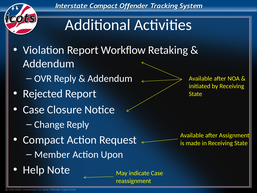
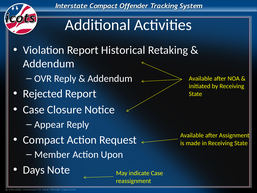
Workflow: Workflow -> Historical (123, 50)
Change: Change -> Appear (49, 124)
Help: Help -> Days (34, 170)
